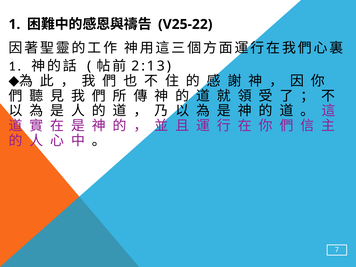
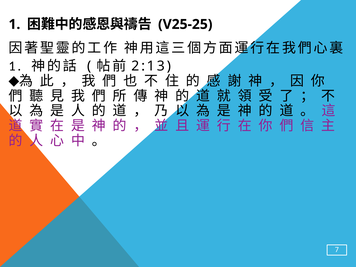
V25-22: V25-22 -> V25-25 (185, 24)
